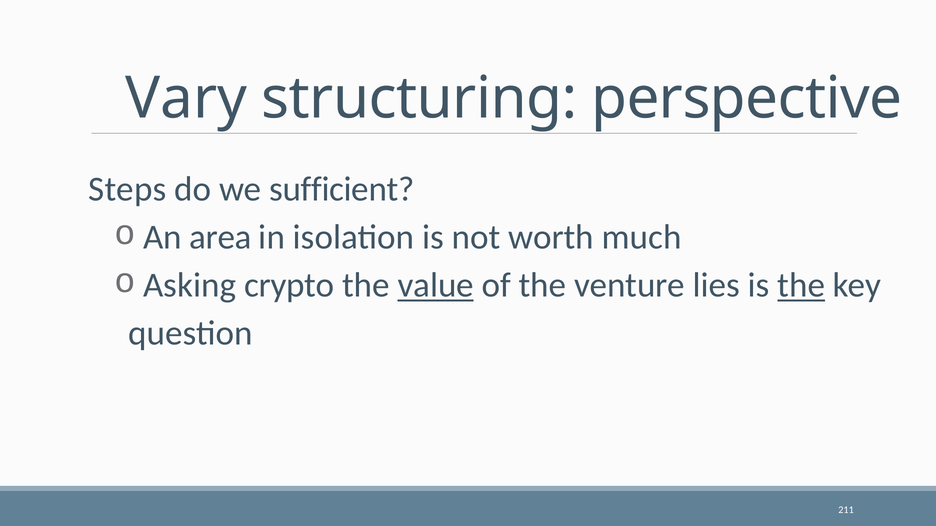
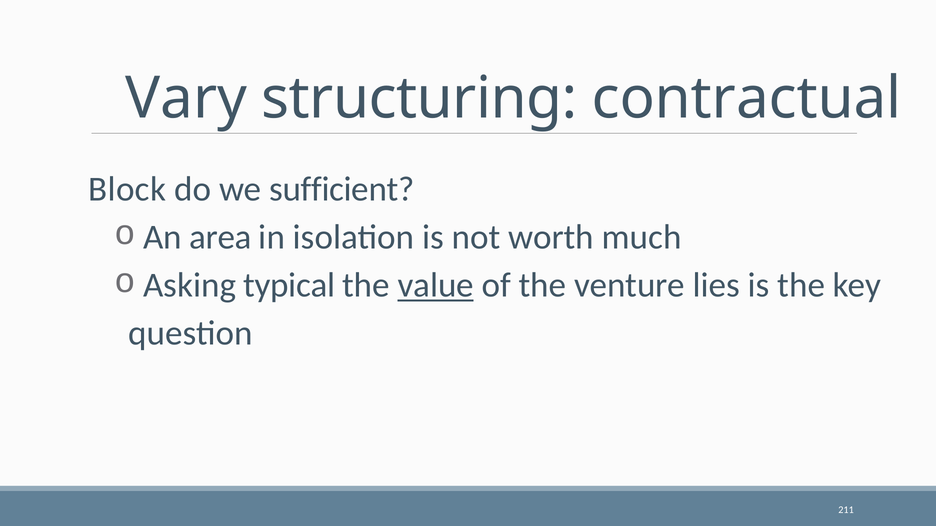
perspective: perspective -> contractual (747, 99)
Steps: Steps -> Block (127, 190)
crypto: crypto -> typical (289, 286)
the underline: present -> none (801, 286)
